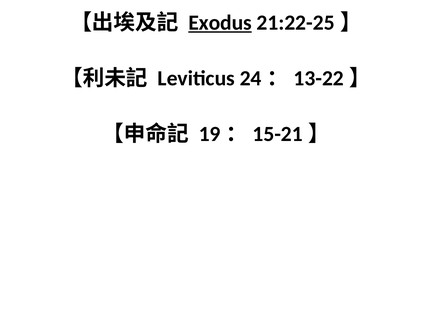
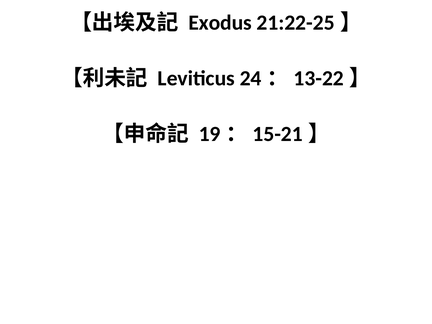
Exodus underline: present -> none (220, 23)
